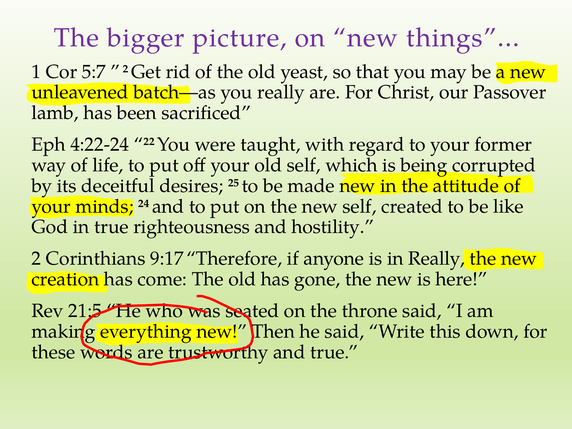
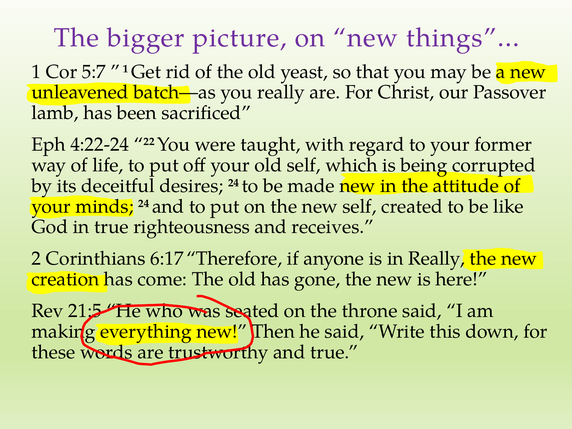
2: 2 -> 1 (126, 69)
desires 25: 25 -> 24 (234, 183)
hostility: hostility -> receives (333, 227)
9:17: 9:17 -> 6:17 (167, 259)
